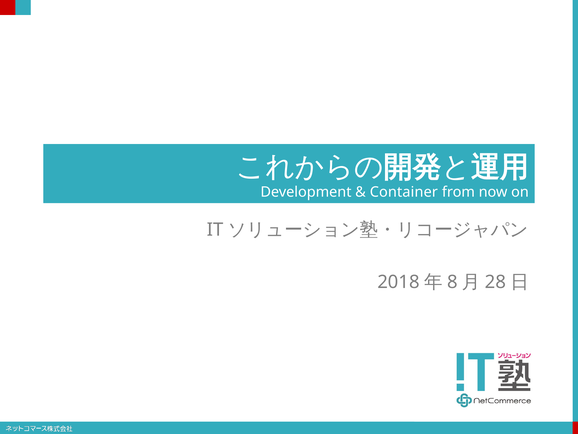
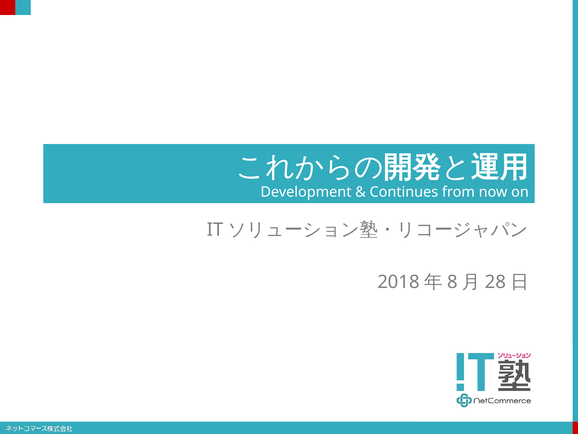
Container: Container -> Continues (404, 192)
